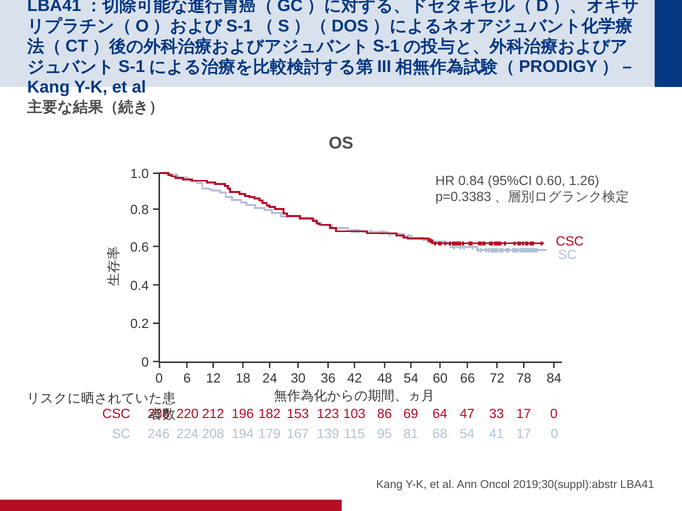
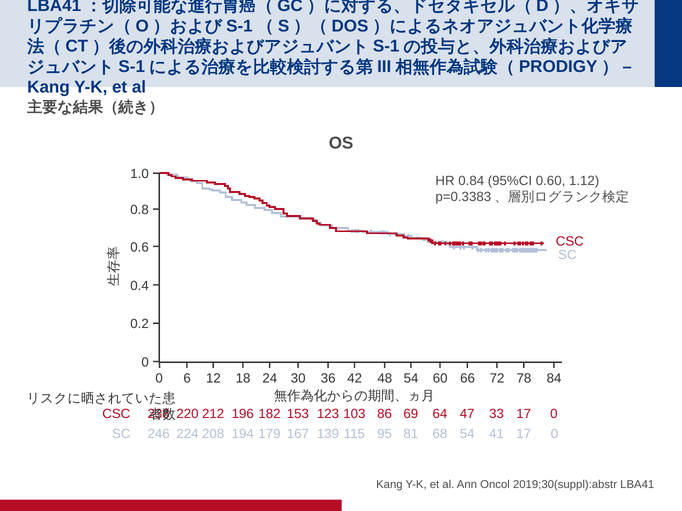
1.26: 1.26 -> 1.12 (584, 181)
